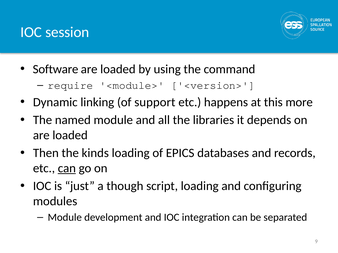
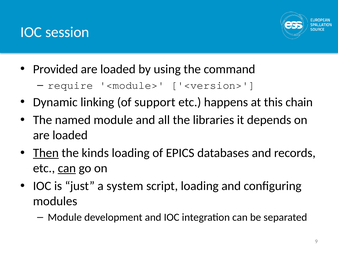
Software: Software -> Provided (56, 69)
more: more -> chain (299, 102)
Then underline: none -> present (46, 153)
though: though -> system (125, 186)
